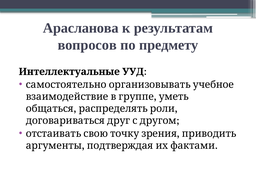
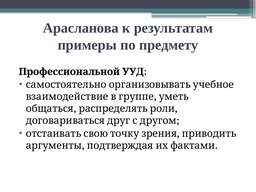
вопросов: вопросов -> примеры (87, 45)
Интеллектуальные: Интеллектуальные -> Профессиональной (69, 72)
